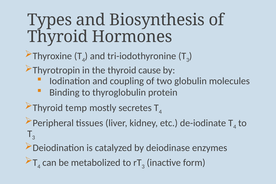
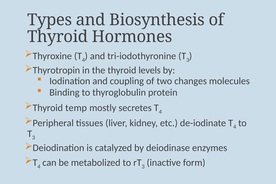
cause: cause -> levels (150, 70)
globulin: globulin -> changes (191, 81)
